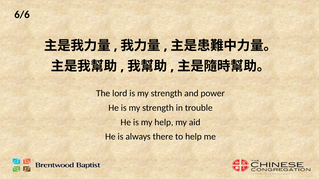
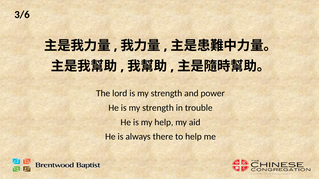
6/6: 6/6 -> 3/6 (22, 15)
